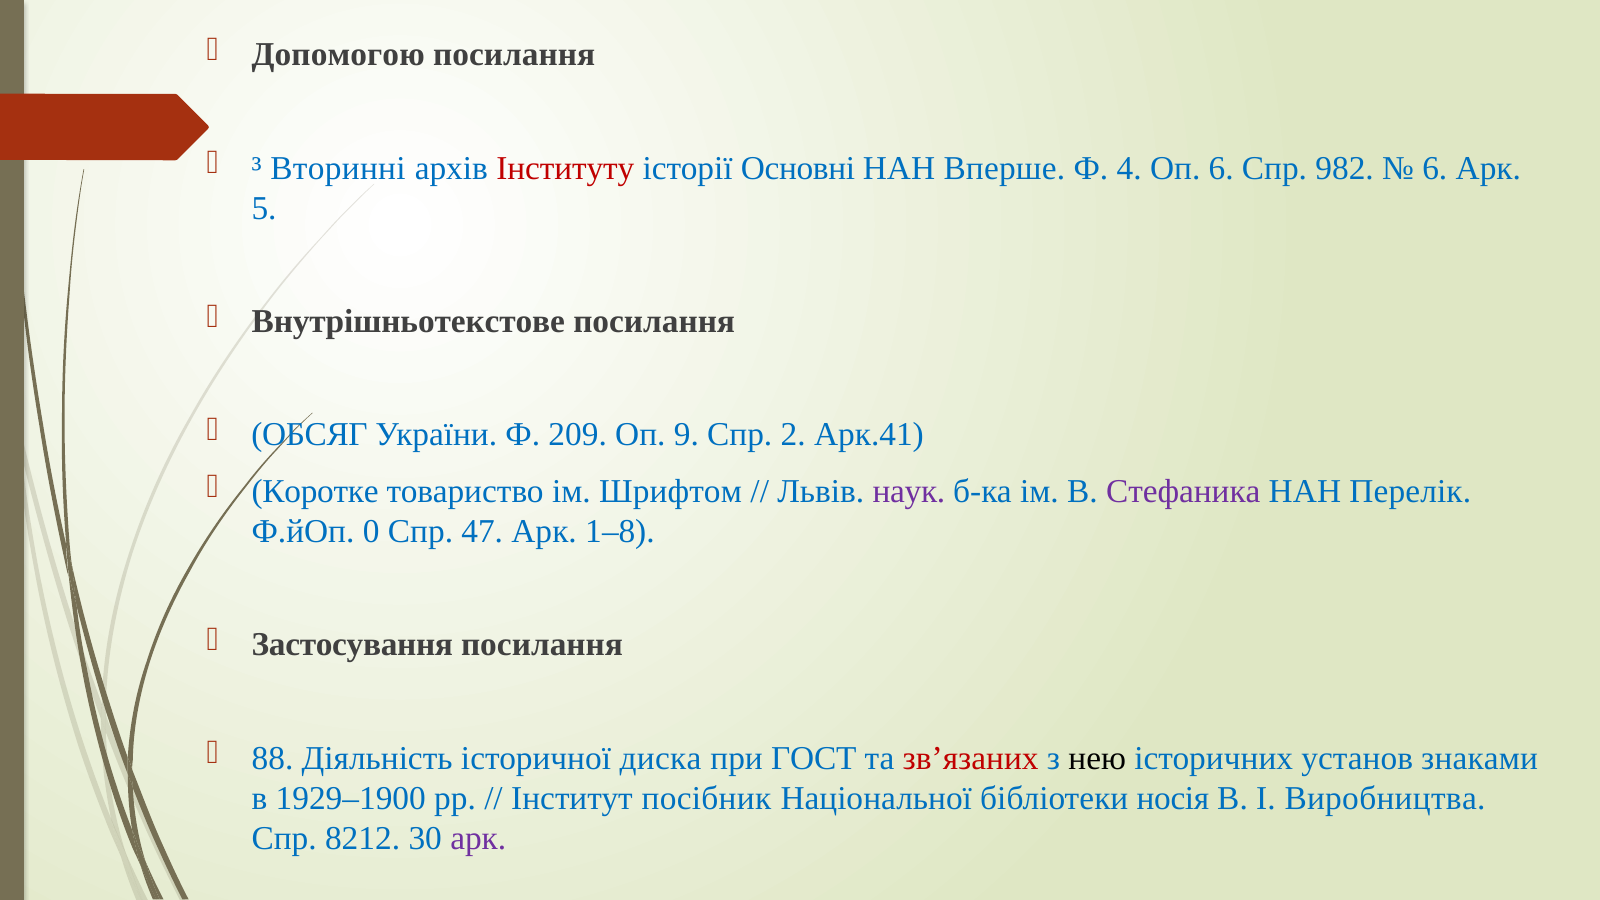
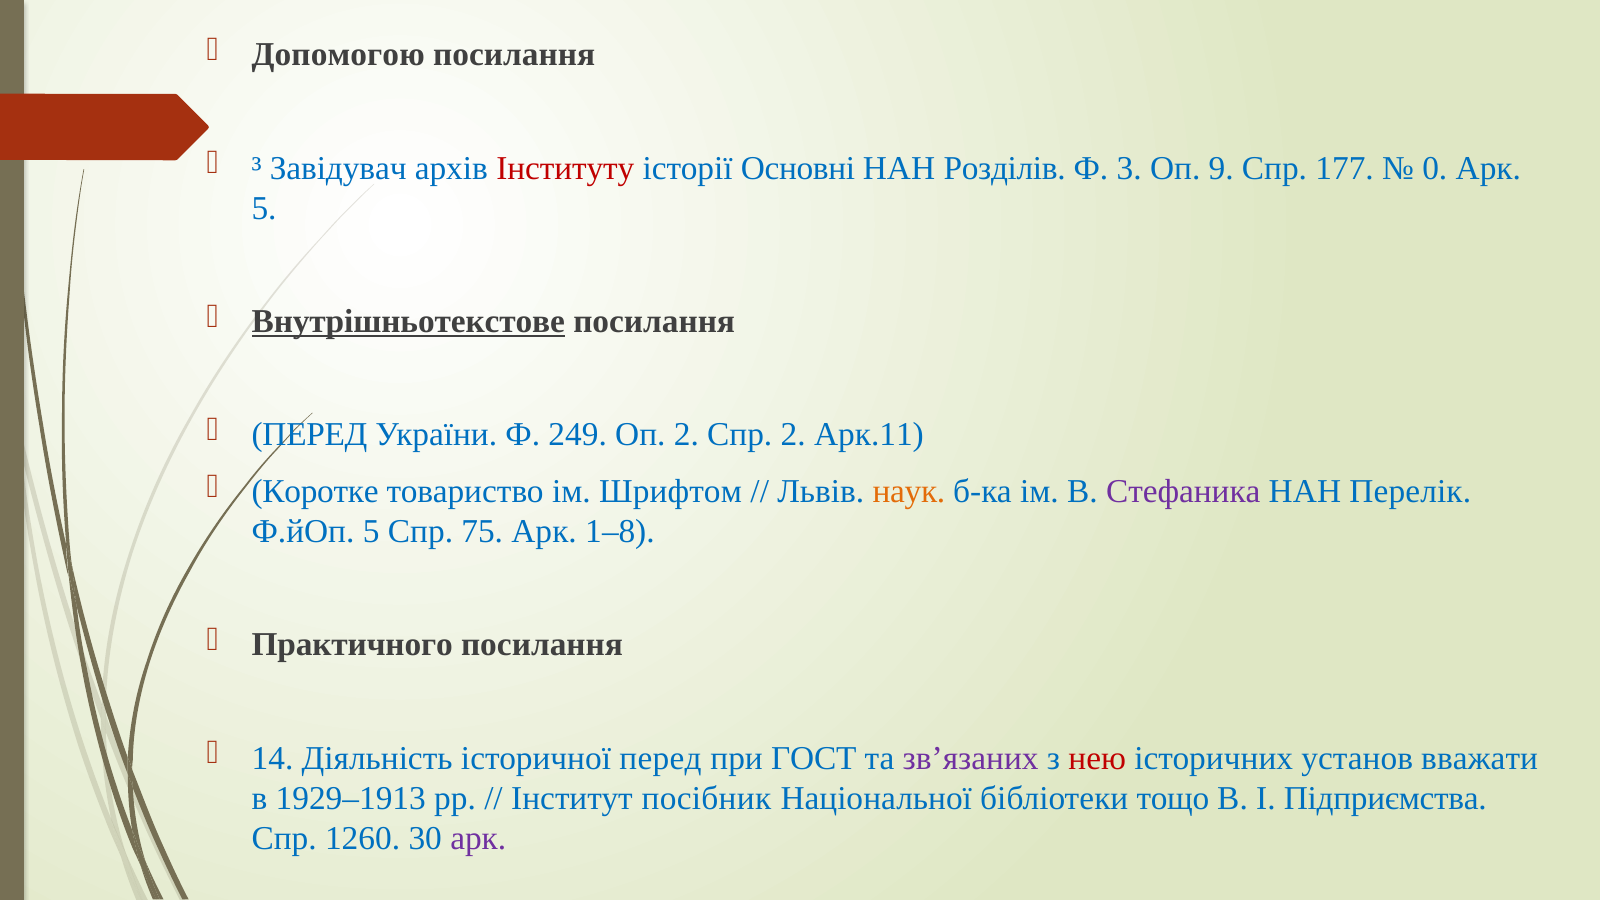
Вторинні: Вторинні -> Завідувач (338, 168)
Вперше: Вперше -> Розділів (1005, 168)
4: 4 -> 3 (1129, 168)
Оп 6: 6 -> 9 (1221, 168)
982: 982 -> 177 (1345, 168)
6: 6 -> 0 (1435, 168)
Внутрішньотекстове underline: none -> present (408, 321)
ОБСЯГ: ОБСЯГ -> ПЕРЕД (310, 435)
209: 209 -> 249 (578, 435)
Оп 9: 9 -> 2 (686, 435)
Арк.41: Арк.41 -> Арк.11 (869, 435)
наук colour: purple -> orange (909, 492)
Ф.йОп 0: 0 -> 5 (371, 532)
47: 47 -> 75 (482, 532)
Застосування: Застосування -> Практичного (352, 645)
88: 88 -> 14 (273, 758)
історичної диска: диска -> перед (661, 758)
зв’язаних colour: red -> purple (971, 758)
нею colour: black -> red (1097, 758)
знаками: знаками -> вважати (1480, 758)
1929–1900: 1929–1900 -> 1929–1913 (351, 798)
носія: носія -> тощо (1173, 798)
Виробництва: Виробництва -> Підприємства (1385, 798)
8212: 8212 -> 1260 (363, 838)
